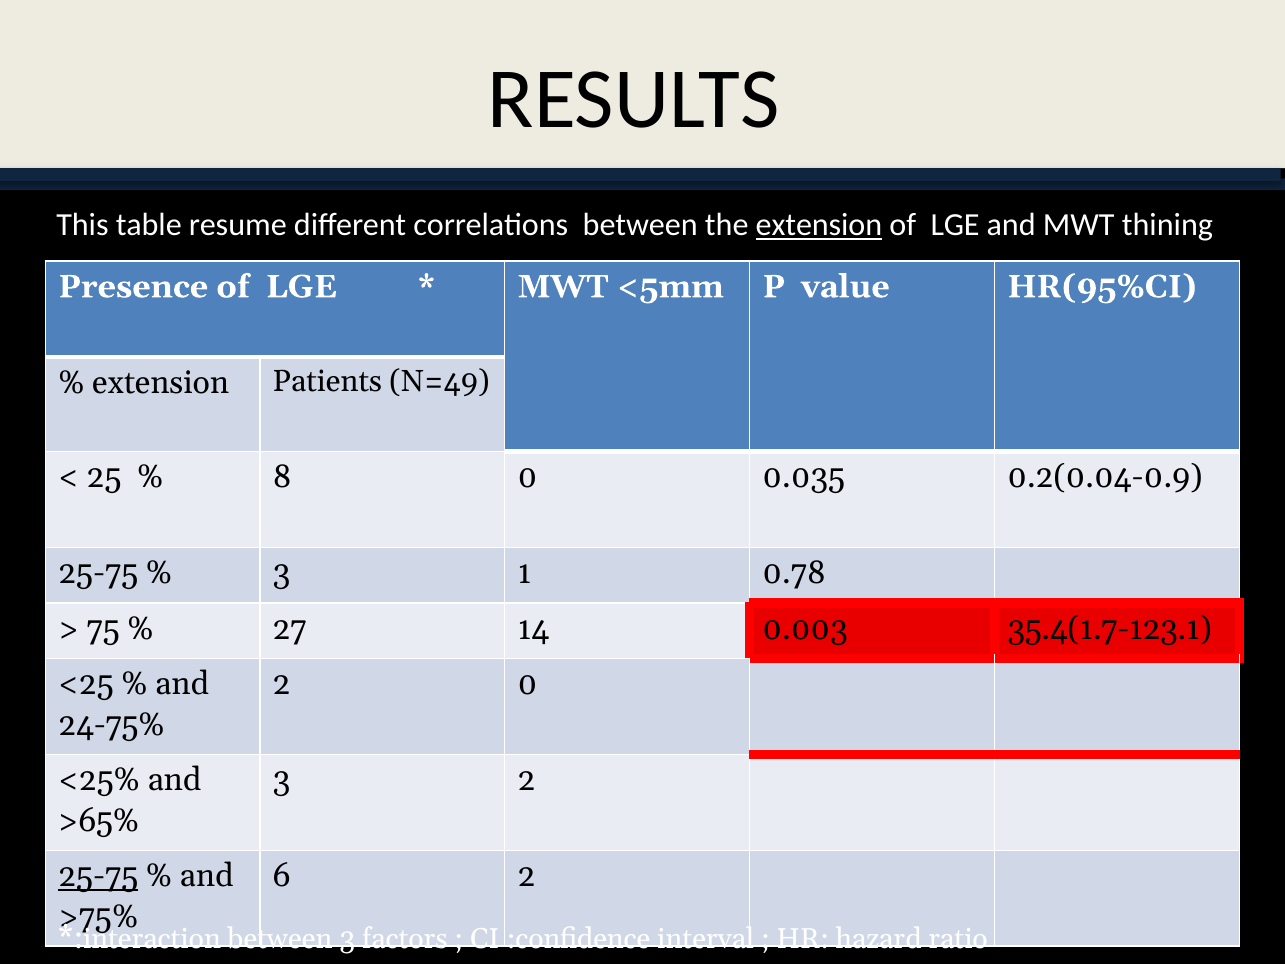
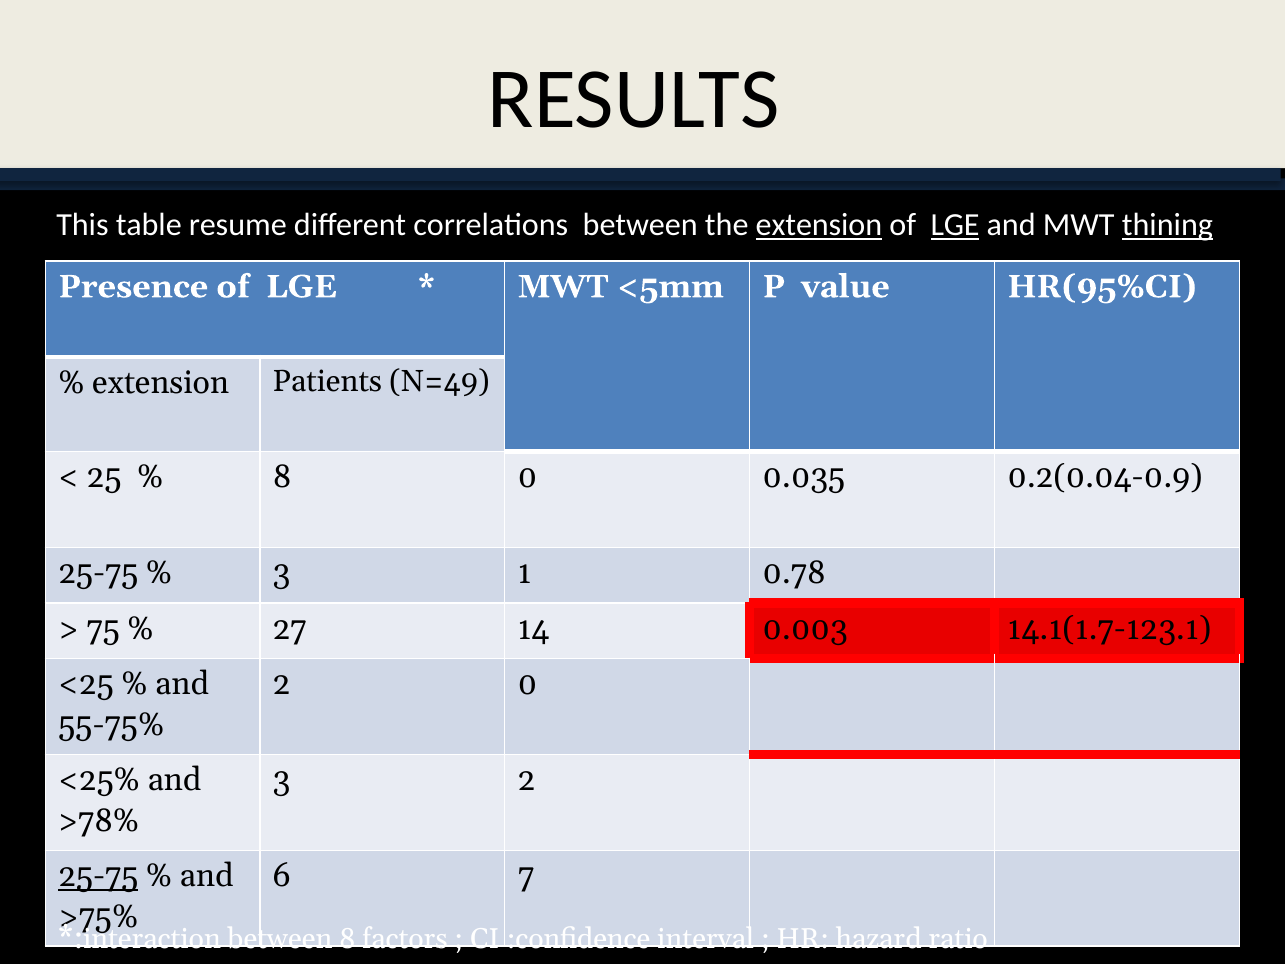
LGE underline: none -> present (955, 225)
thining underline: none -> present (1167, 225)
35.4(1.7-123.1: 35.4(1.7-123.1 -> 14.1(1.7-123.1 (1109, 628)
24-75%: 24-75% -> 55-75% (111, 724)
>65%: >65% -> >78% (98, 820)
6 2: 2 -> 7 (526, 876)
between 3: 3 -> 8 (347, 939)
